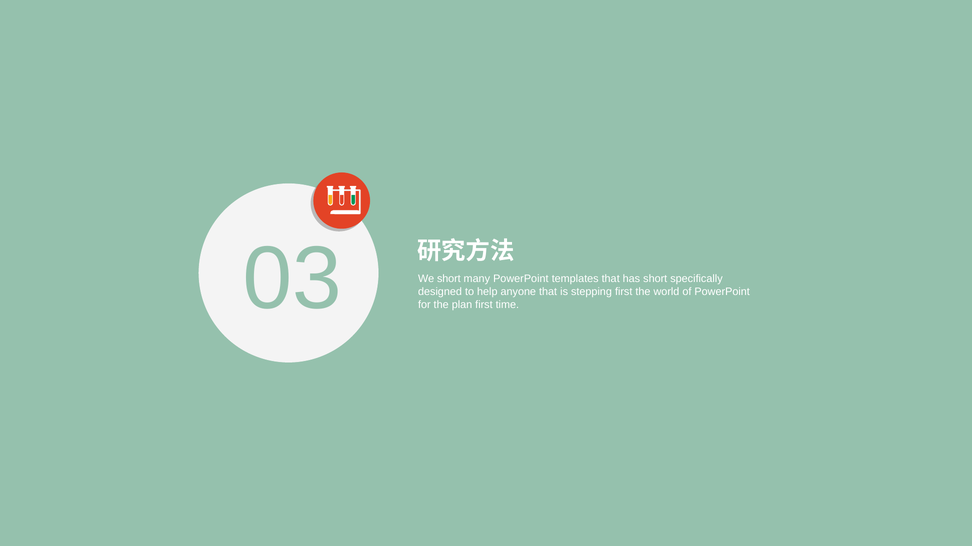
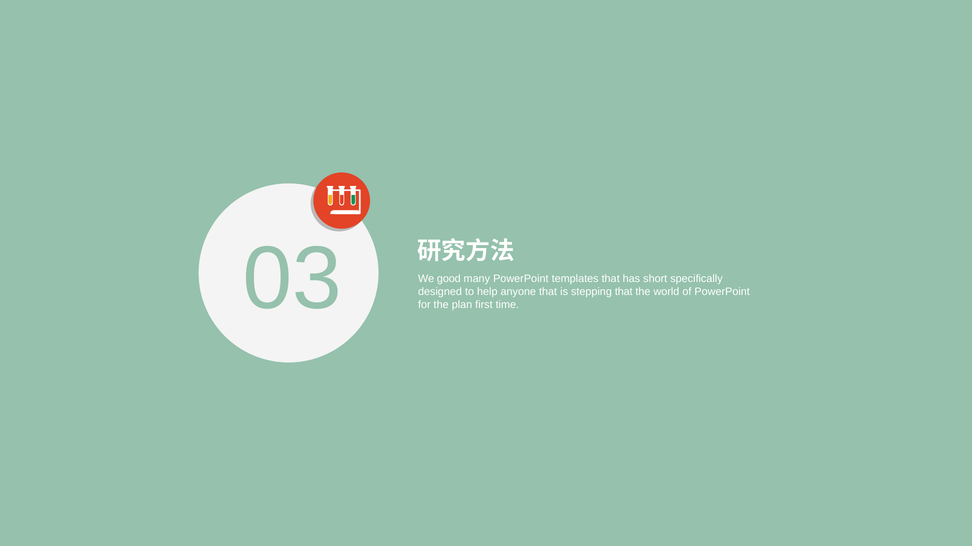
We short: short -> good (449, 279)
stepping first: first -> that (624, 292)
